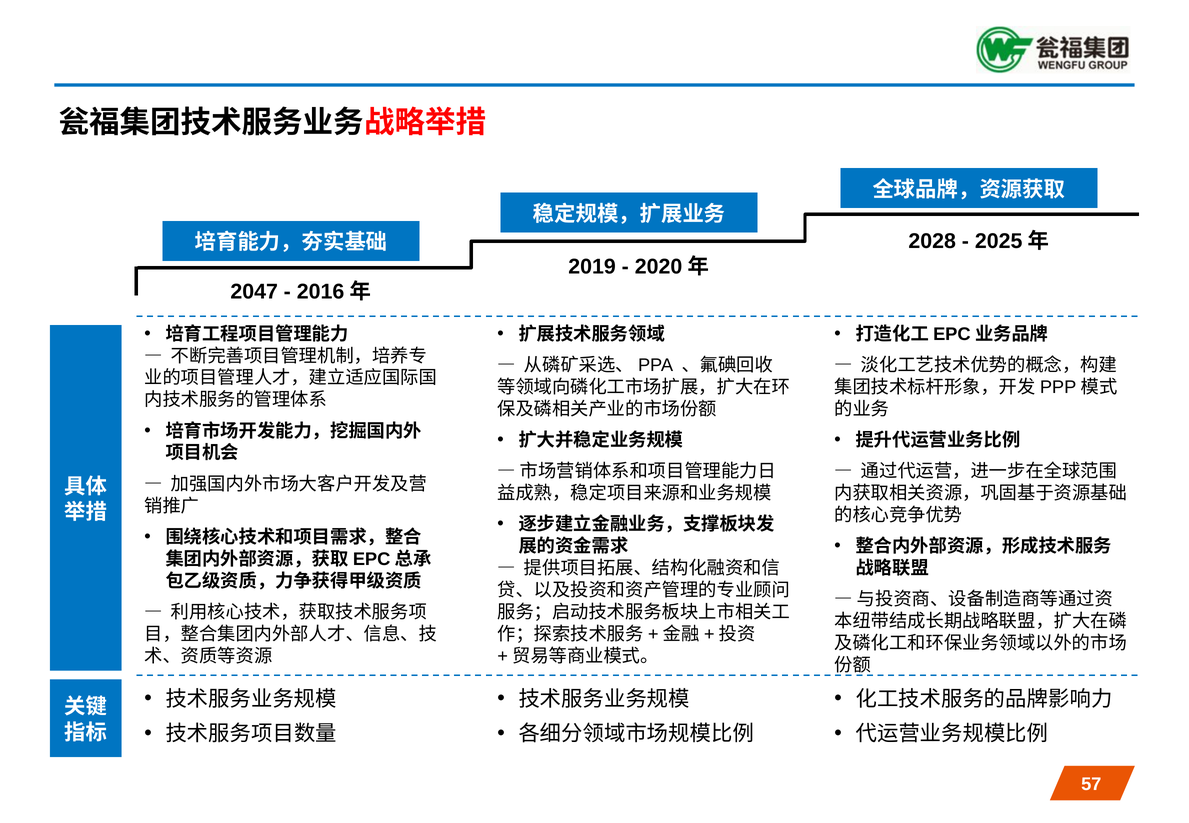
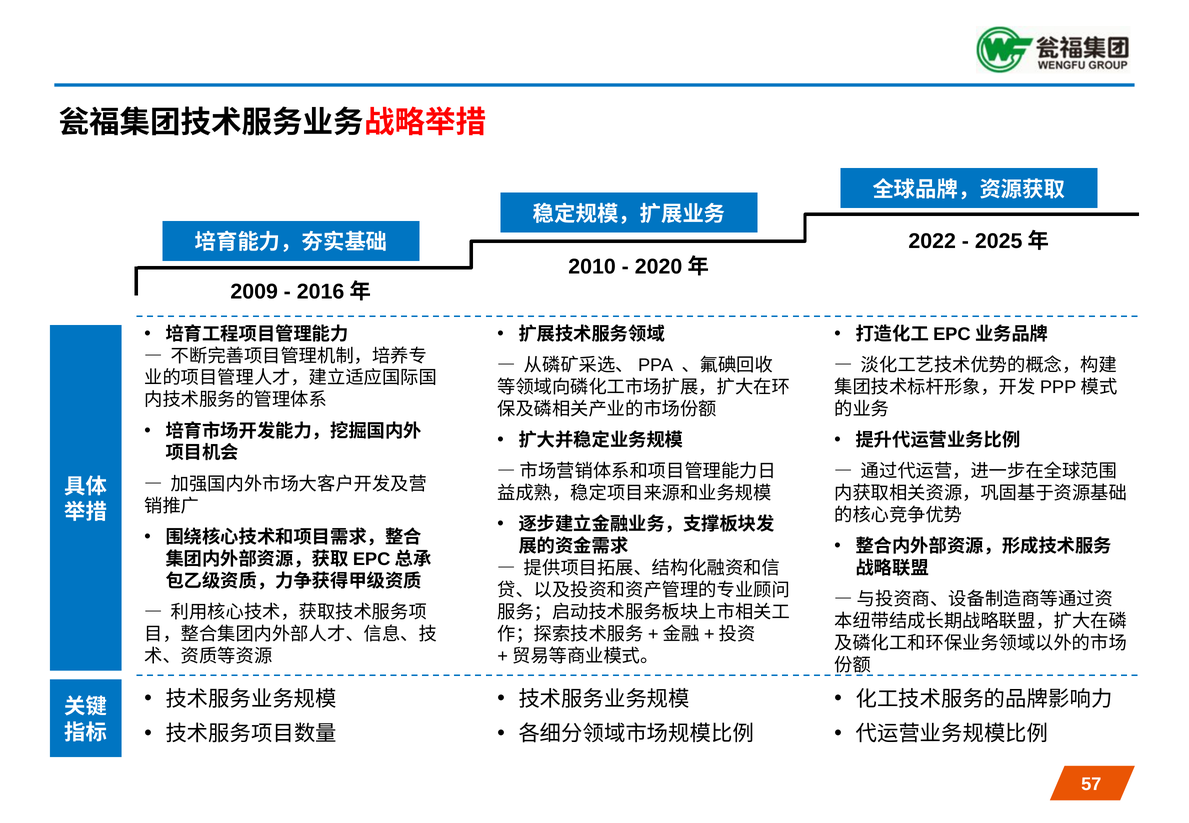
2028: 2028 -> 2022 (932, 241)
2019: 2019 -> 2010 (592, 267)
2047: 2047 -> 2009 (254, 292)
